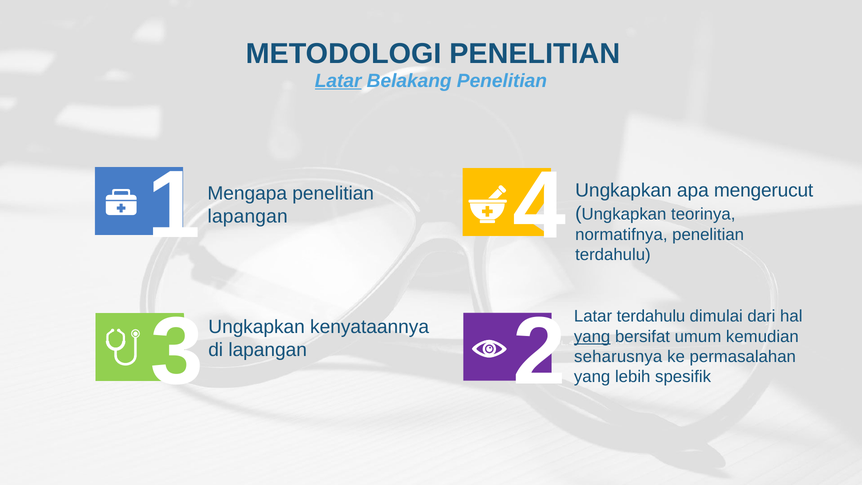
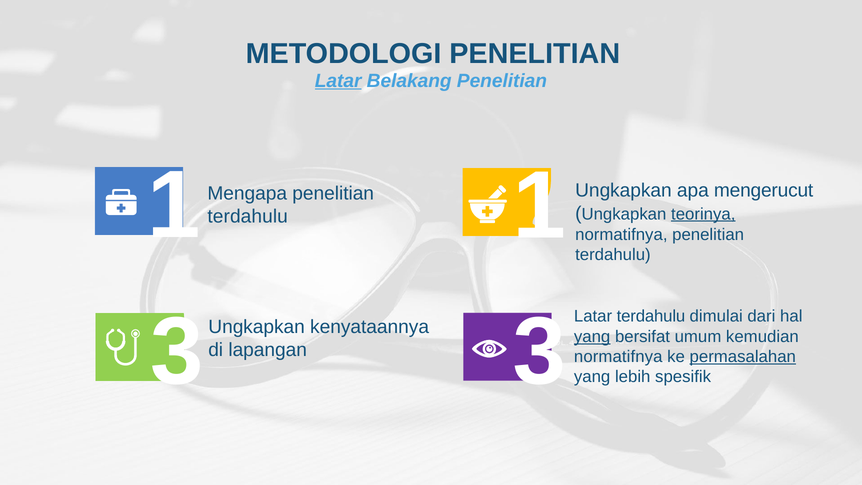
1 4: 4 -> 1 (540, 206)
teorinya underline: none -> present (703, 214)
lapangan: lapangan -> terdahulu (248, 217)
3 2: 2 -> 3 (539, 352)
seharusnya: seharusnya -> normatifnya (618, 357)
permasalahan underline: none -> present (743, 357)
